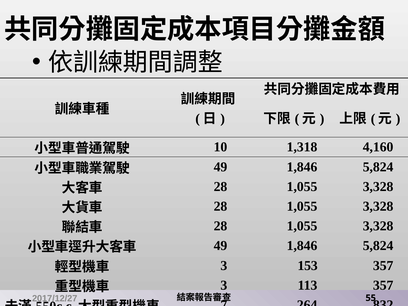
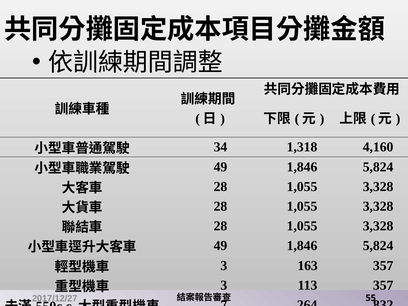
10: 10 -> 34 (220, 147)
153: 153 -> 163 (308, 266)
